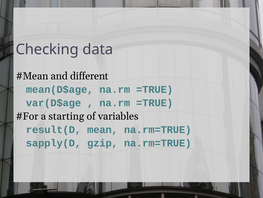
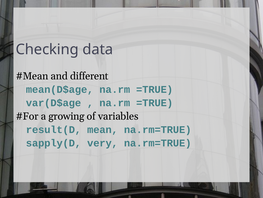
starting: starting -> growing (66, 116)
gzip: gzip -> very (103, 143)
